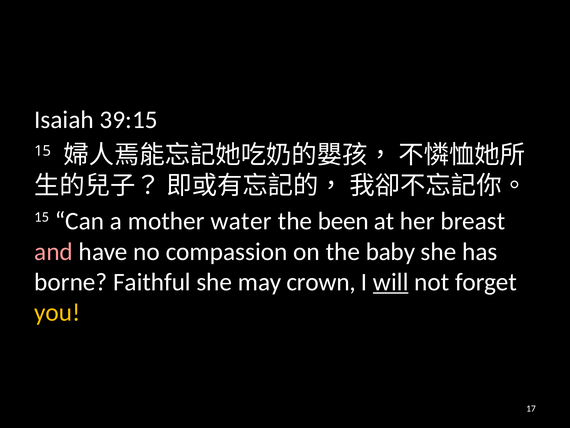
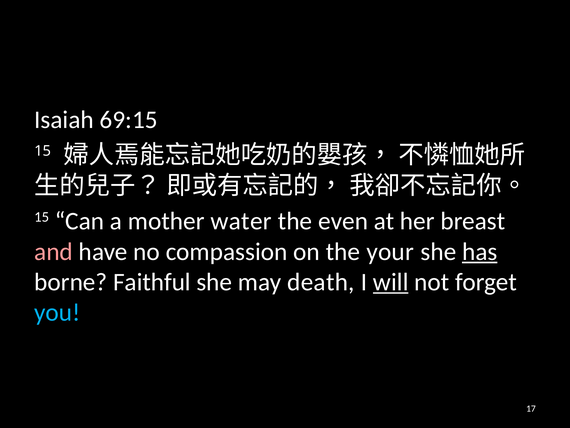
39:15: 39:15 -> 69:15 (129, 120)
been: been -> even (343, 221)
baby: baby -> your (390, 251)
has underline: none -> present (480, 251)
crown: crown -> death (321, 282)
you colour: yellow -> light blue (57, 312)
